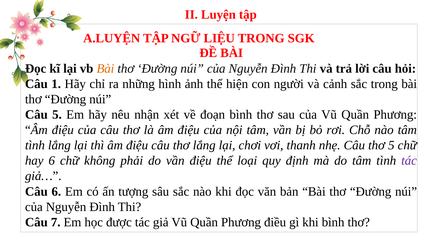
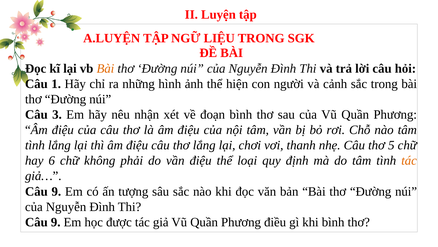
Câu 5: 5 -> 3 (57, 114)
tác colour: purple -> orange (409, 160)
6: 6 -> 9 (56, 191)
7: 7 -> 9 (56, 222)
